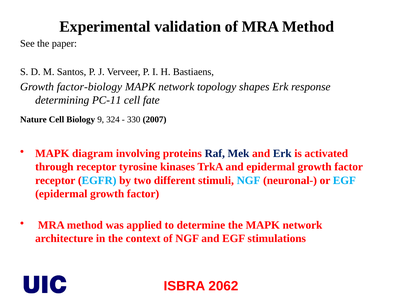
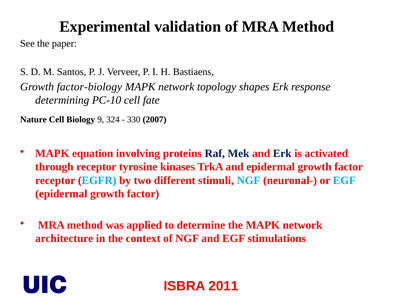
PC-11: PC-11 -> PC-10 (107, 100)
diagram: diagram -> equation (93, 153)
2062: 2062 -> 2011 (223, 286)
